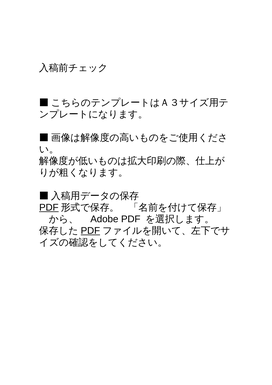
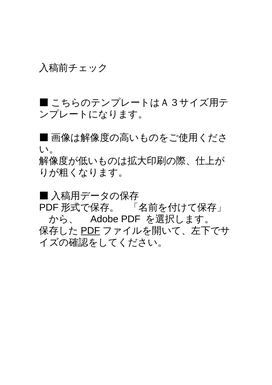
PDF underline: present -> none (49, 207)
